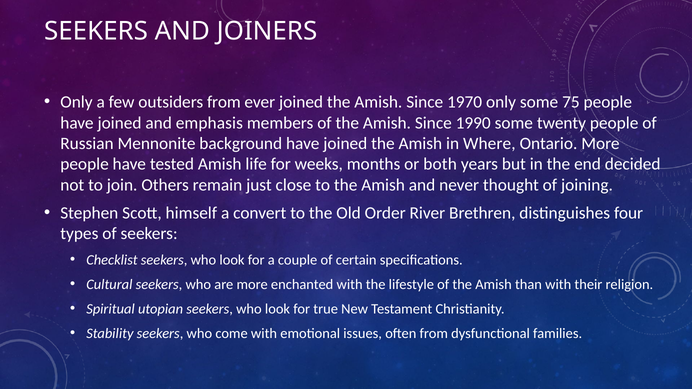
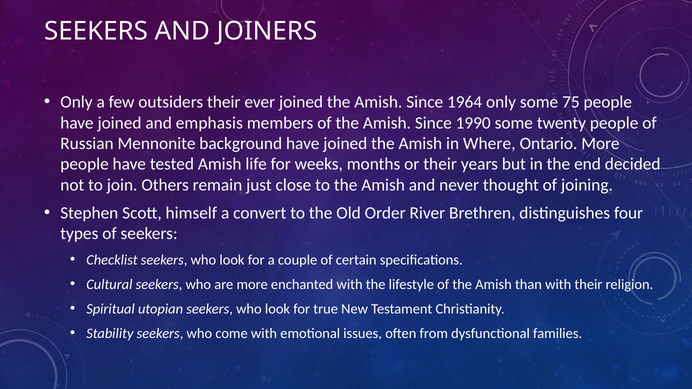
outsiders from: from -> their (224, 102)
1970: 1970 -> 1964 (465, 102)
or both: both -> their (440, 164)
